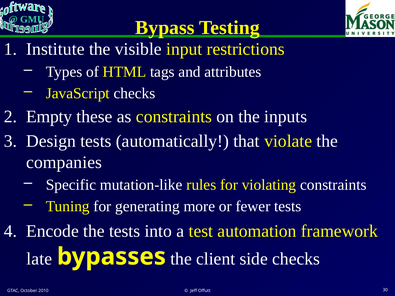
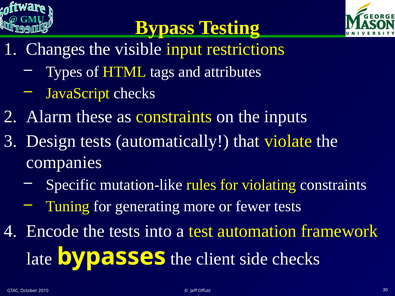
Institute: Institute -> Changes (56, 49)
Empty: Empty -> Alarm (49, 117)
